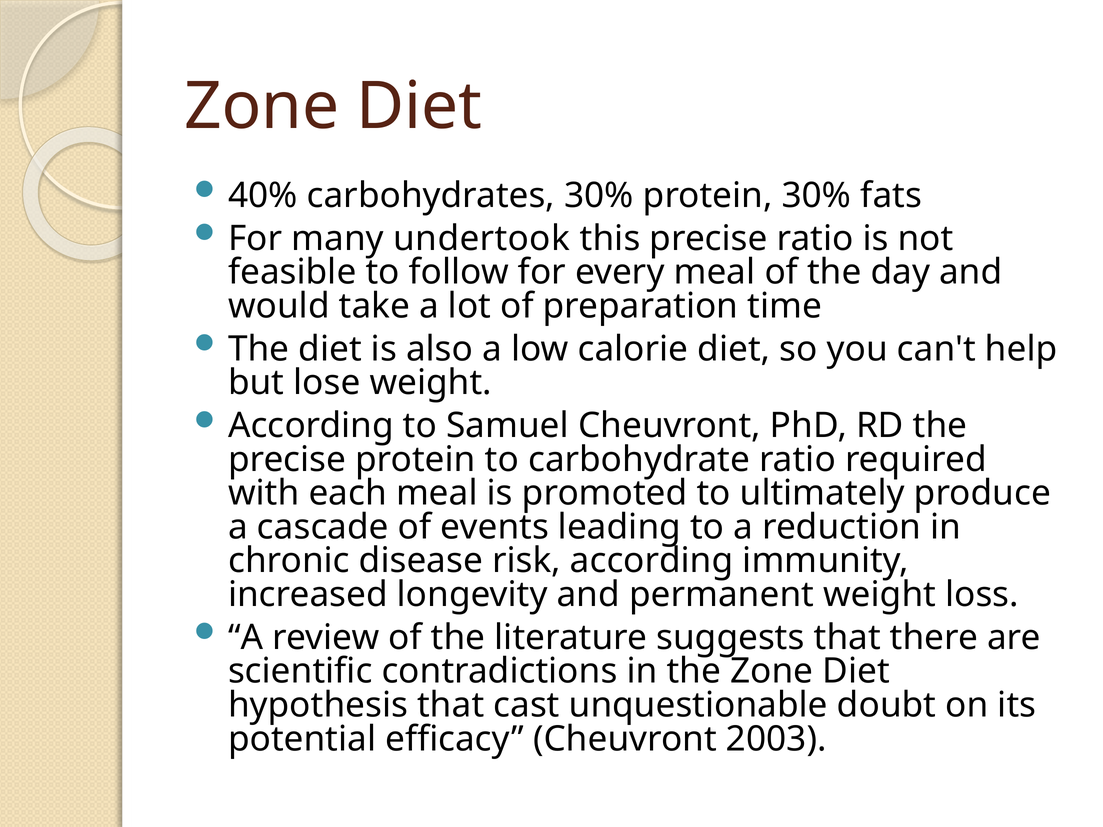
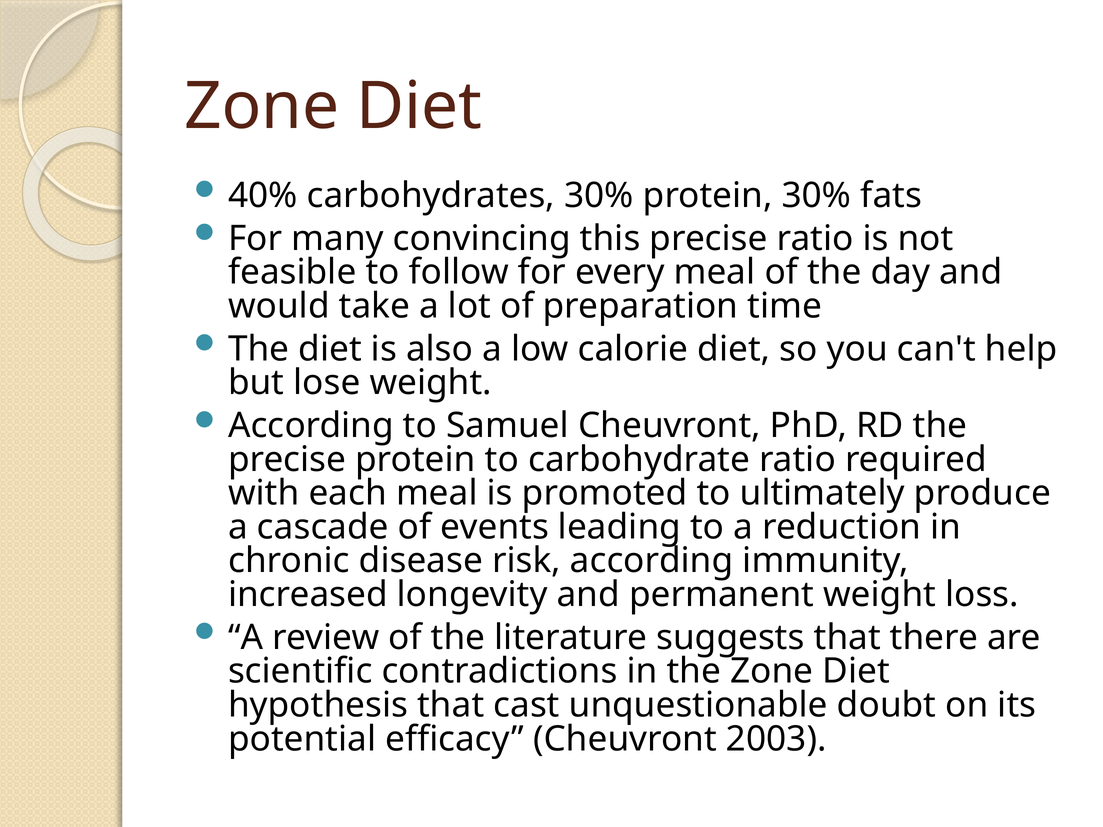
undertook: undertook -> convincing (482, 239)
